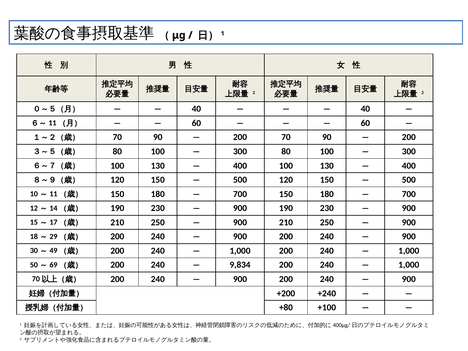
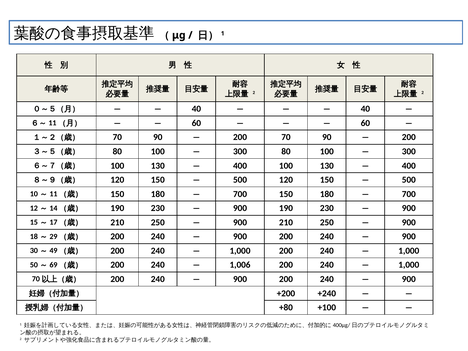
9,834: 9,834 -> 1,006 (240, 265)
